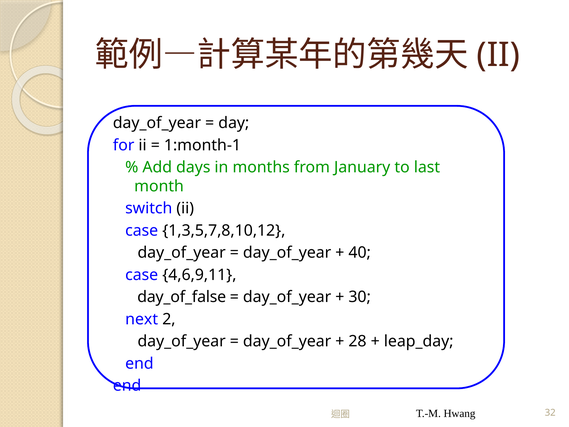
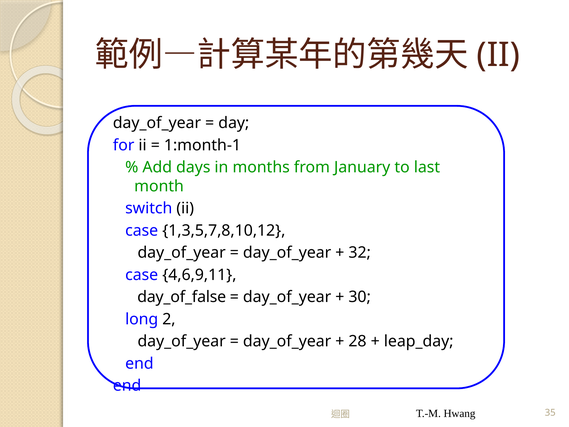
40: 40 -> 32 (360, 253)
next: next -> long (142, 319)
32: 32 -> 35 (550, 413)
